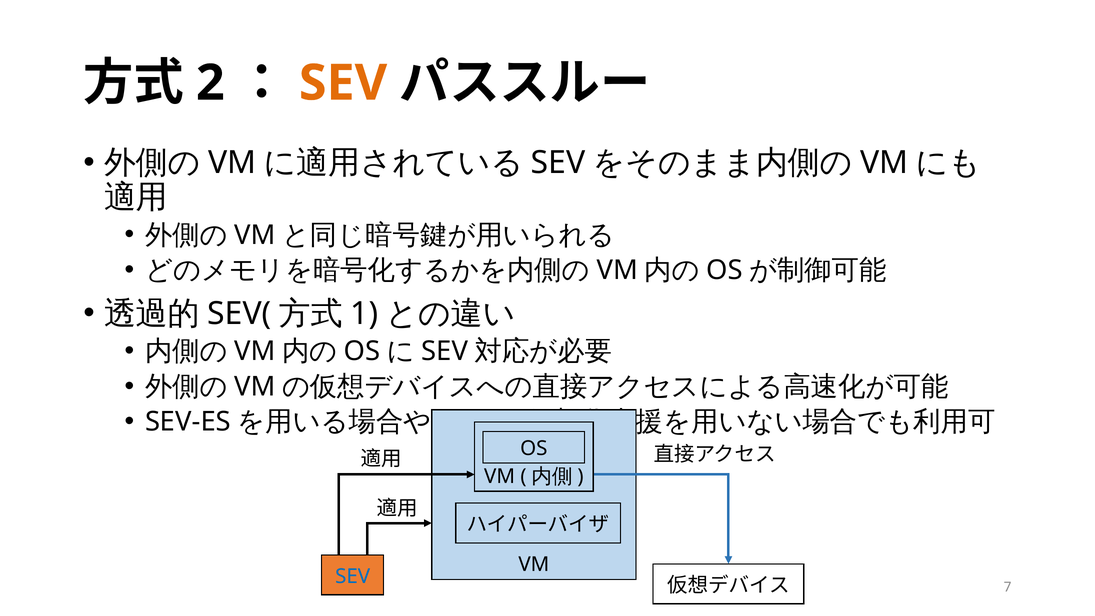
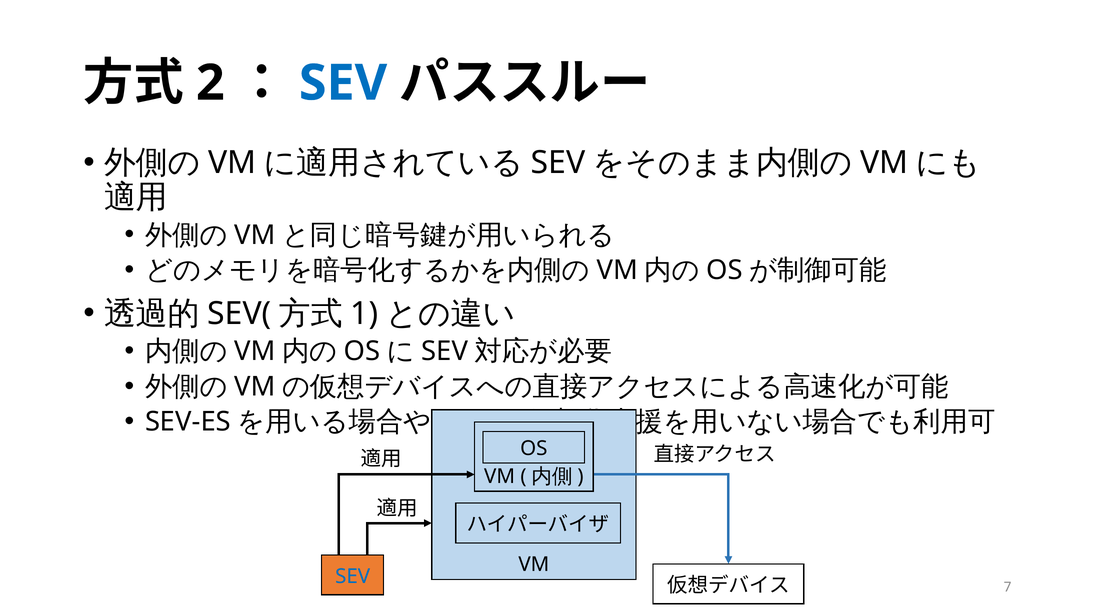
SEV colour: orange -> blue (343, 83)
